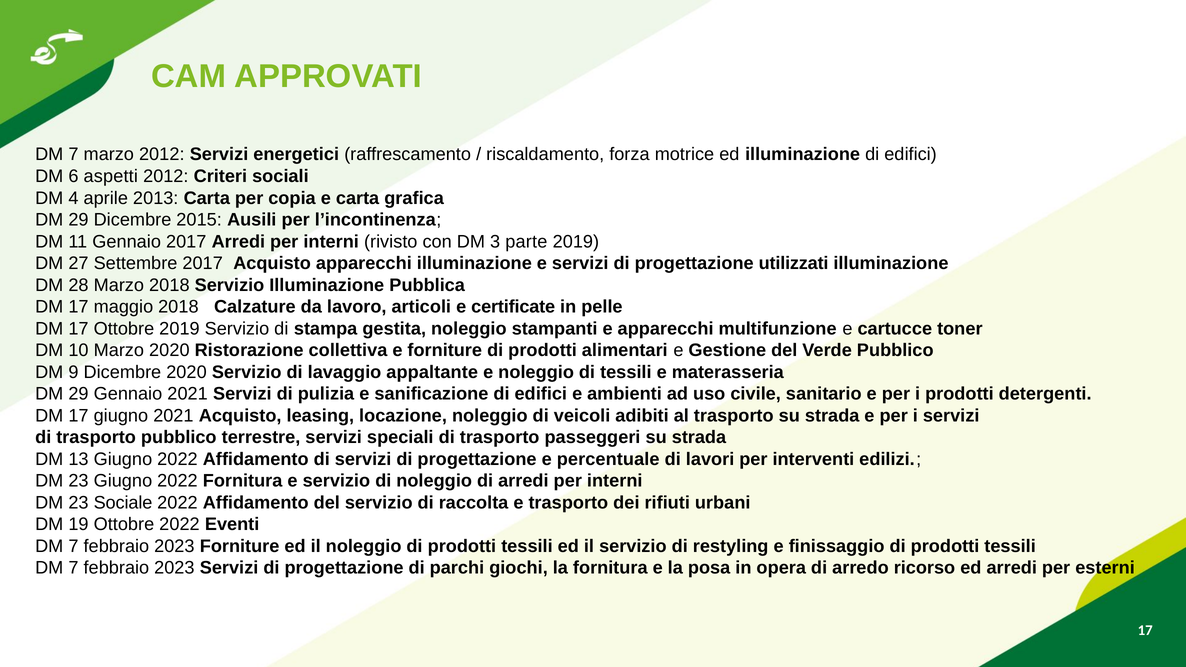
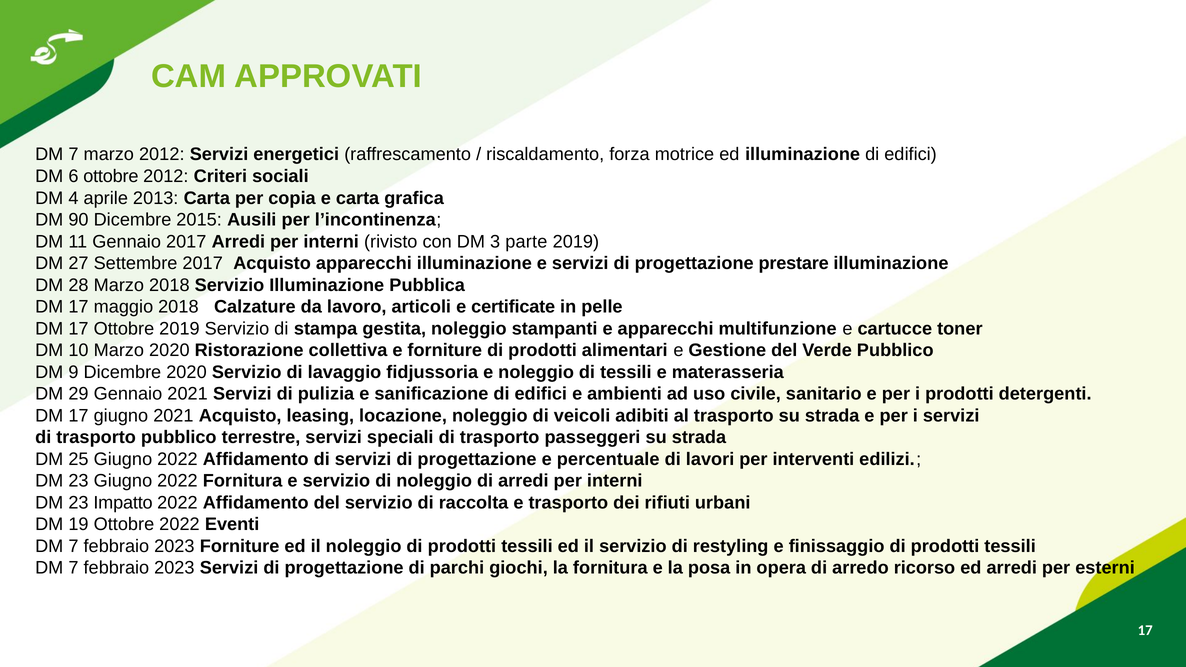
6 aspetti: aspetti -> ottobre (111, 176)
29: 29 -> 90 (78, 220)
utilizzati: utilizzati -> prestare (794, 263)
appaltante: appaltante -> fidjussoria (432, 372)
13: 13 -> 25 (78, 459)
Sociale: Sociale -> Impatto (123, 503)
